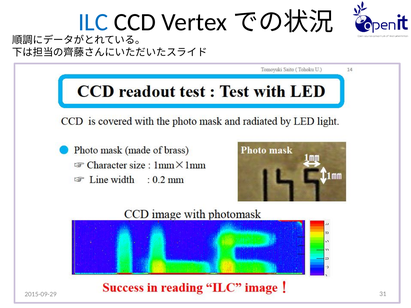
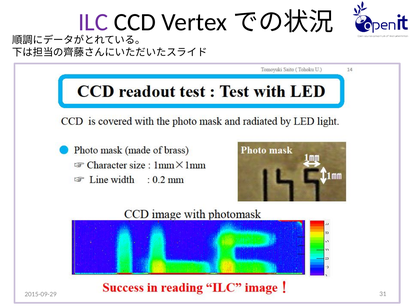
ILC colour: blue -> purple (93, 22)
